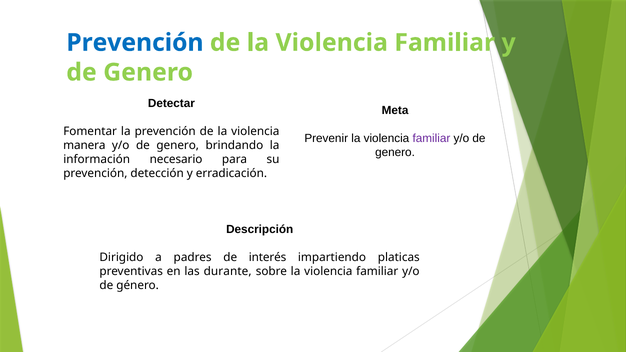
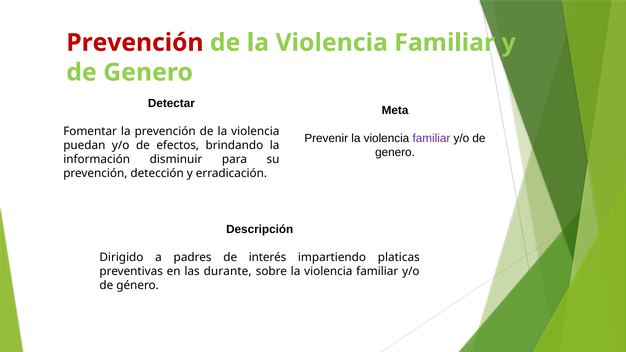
Prevención colour: blue -> red (135, 43)
manera: manera -> puedan (84, 145)
genero: genero -> efectos (178, 145)
necesario: necesario -> disminuir (176, 160)
